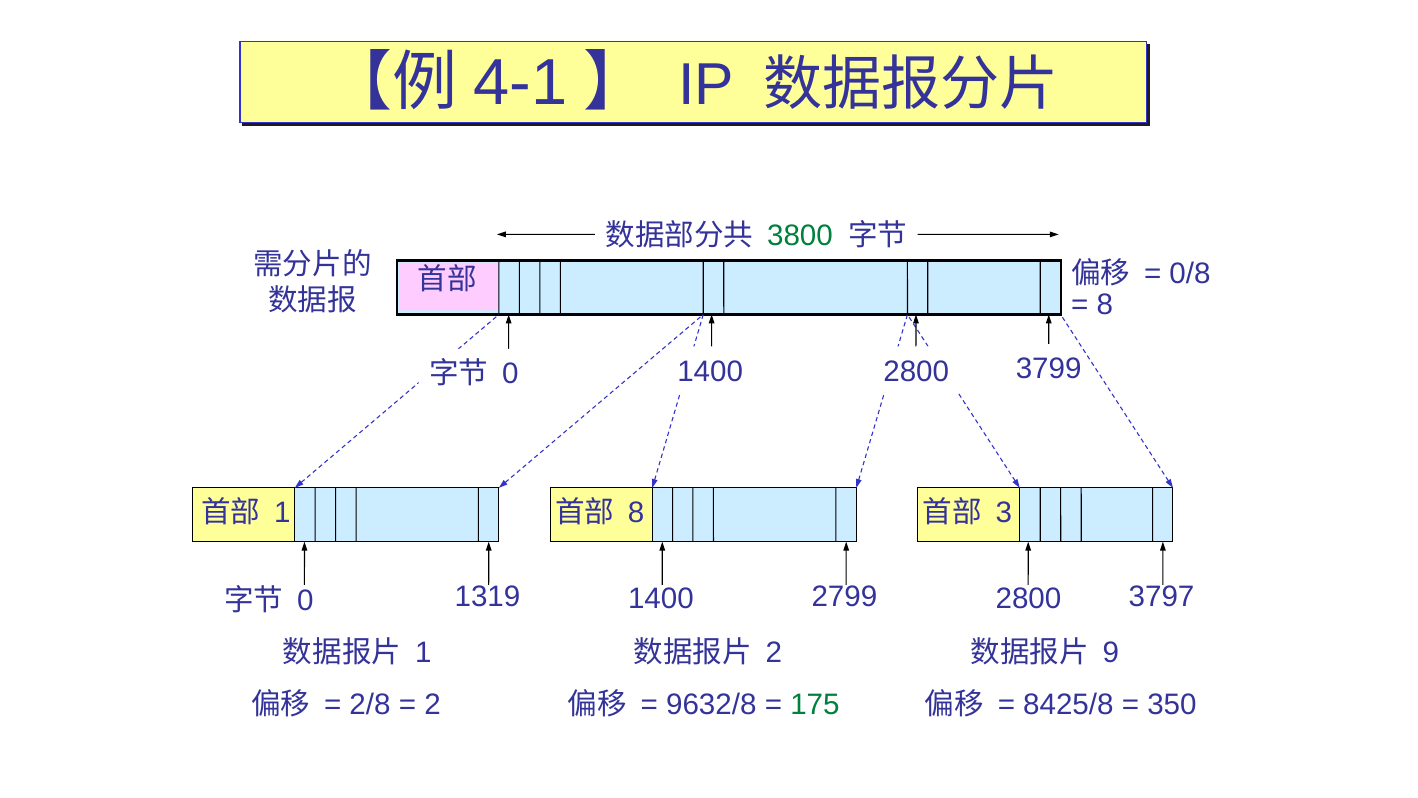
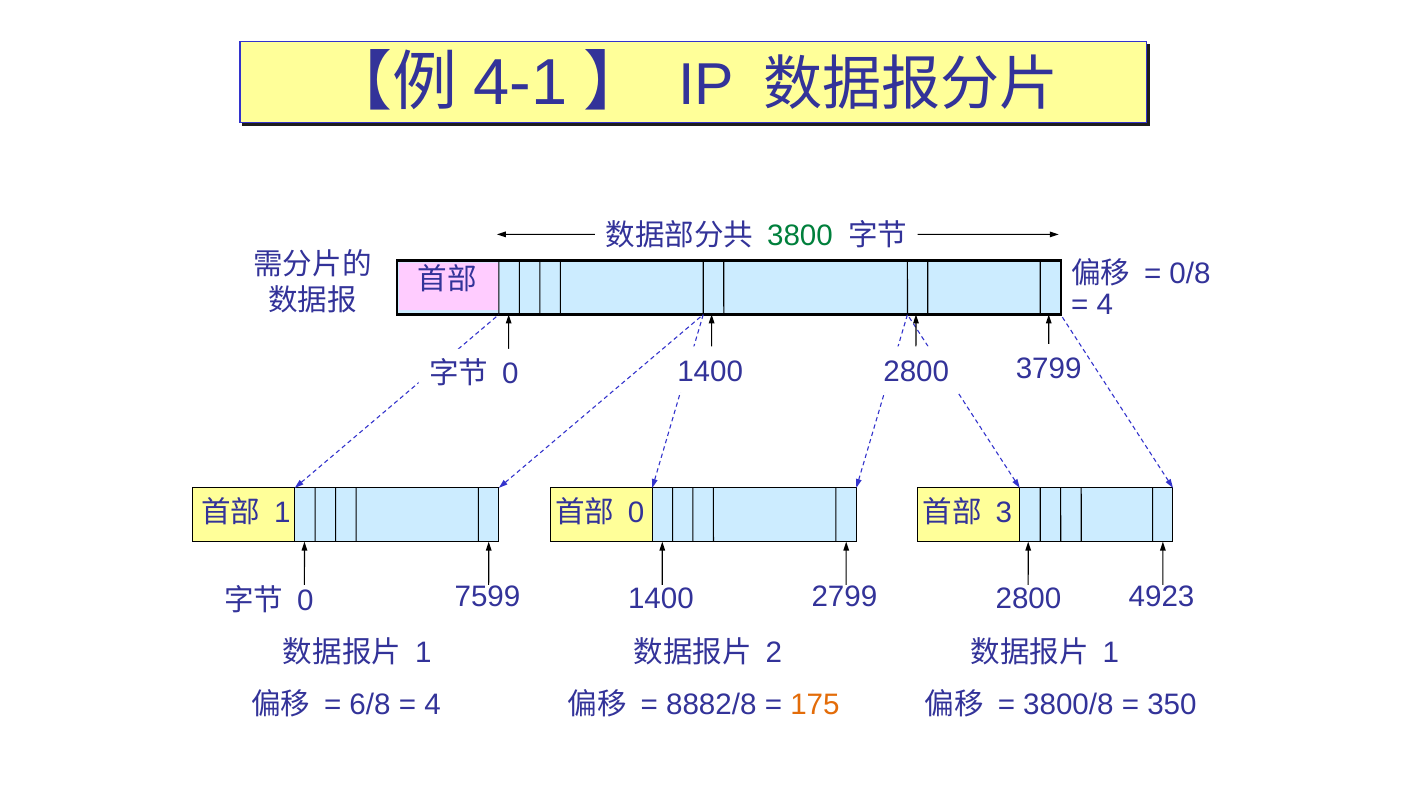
8: 8 -> 4 (1105, 305)
8: 8 -> 0 (636, 513)
1319: 1319 -> 7599 (487, 596)
3797: 3797 -> 4923 (1162, 596)
9: 9 -> 1 (1111, 652)
2/8: 2/8 -> 6/8 (370, 704)
2: 2 -> 4 (433, 704)
9632/8: 9632/8 -> 8882/8 (711, 704)
175 colour: green -> orange (815, 704)
8425/8: 8425/8 -> 3800/8 (1068, 704)
